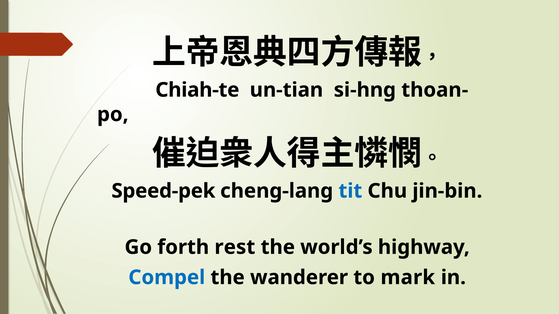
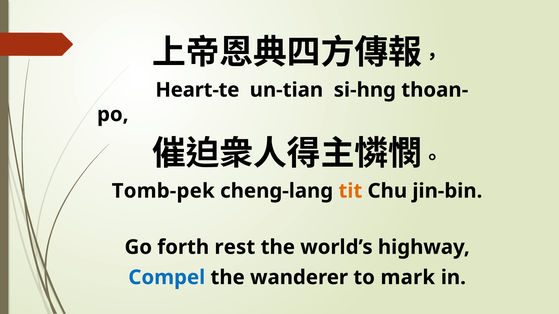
Chiah-te: Chiah-te -> Heart-te (197, 90)
Speed-pek: Speed-pek -> Tomb-pek (163, 191)
tit colour: blue -> orange (350, 191)
